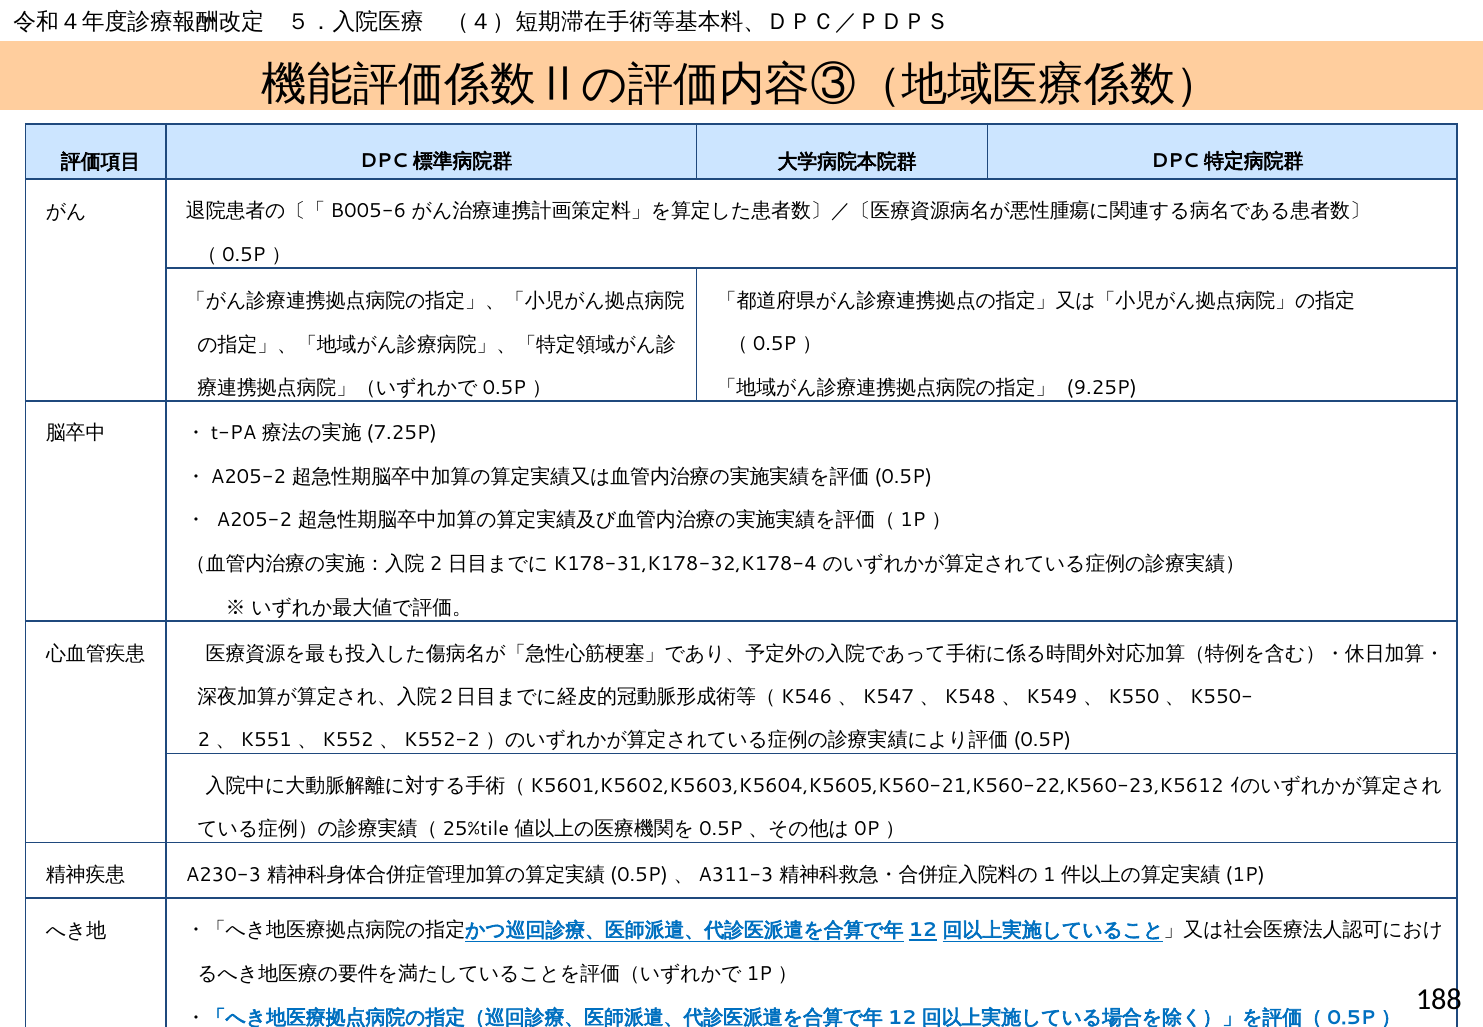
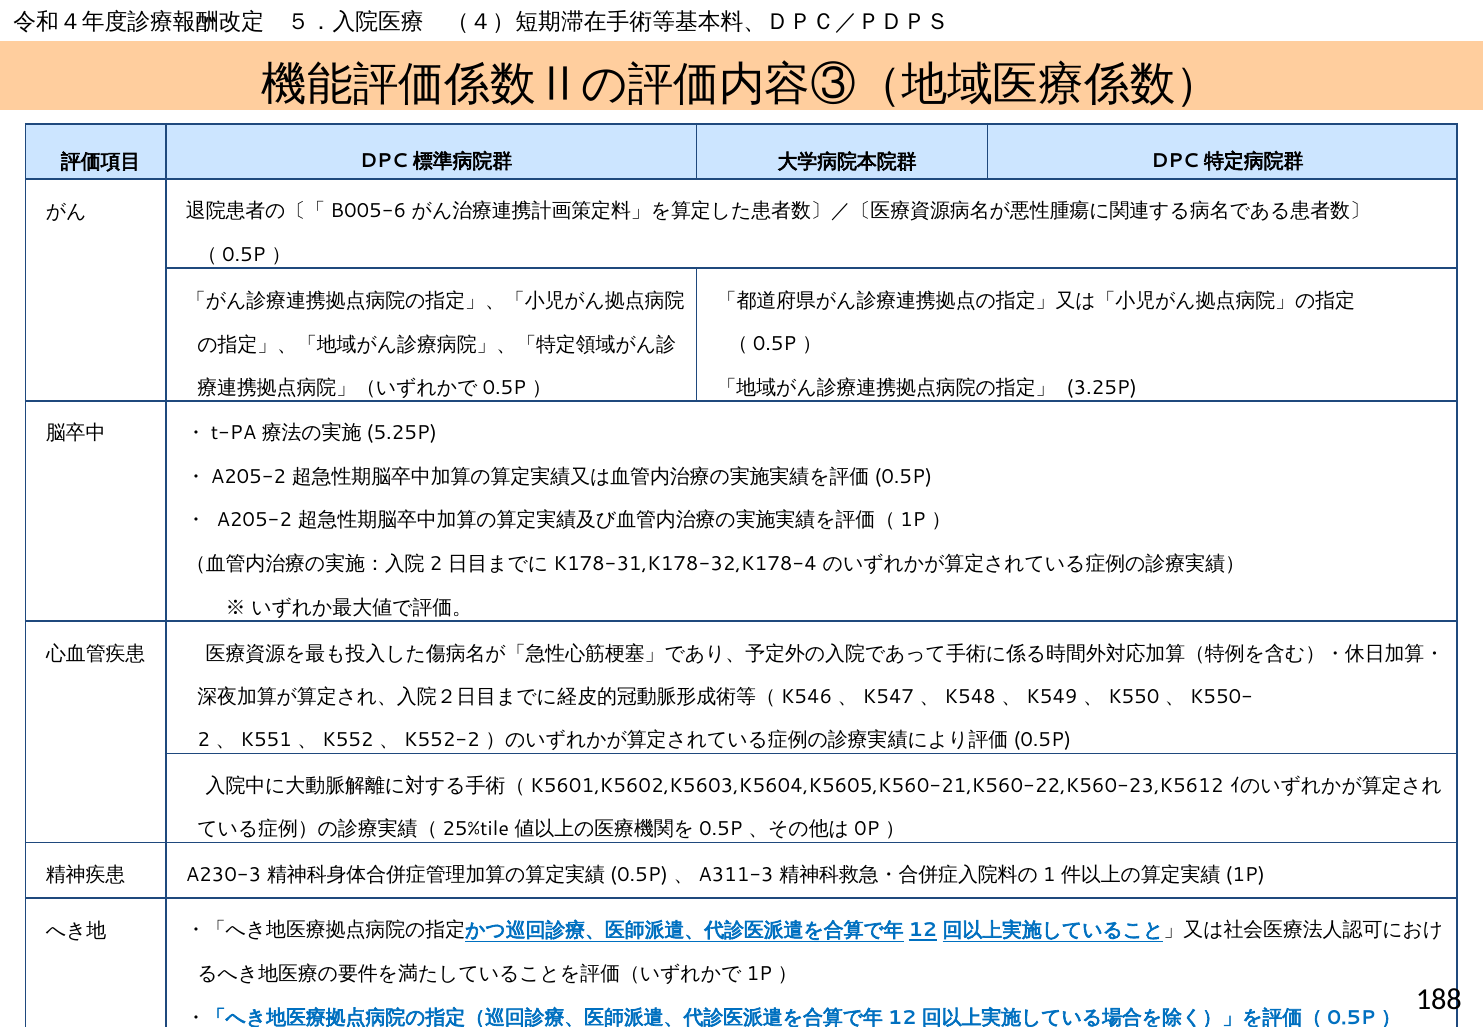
9.25P: 9.25P -> 3.25P (1102, 388)
7.25P: 7.25P -> 5.25P (402, 433)
